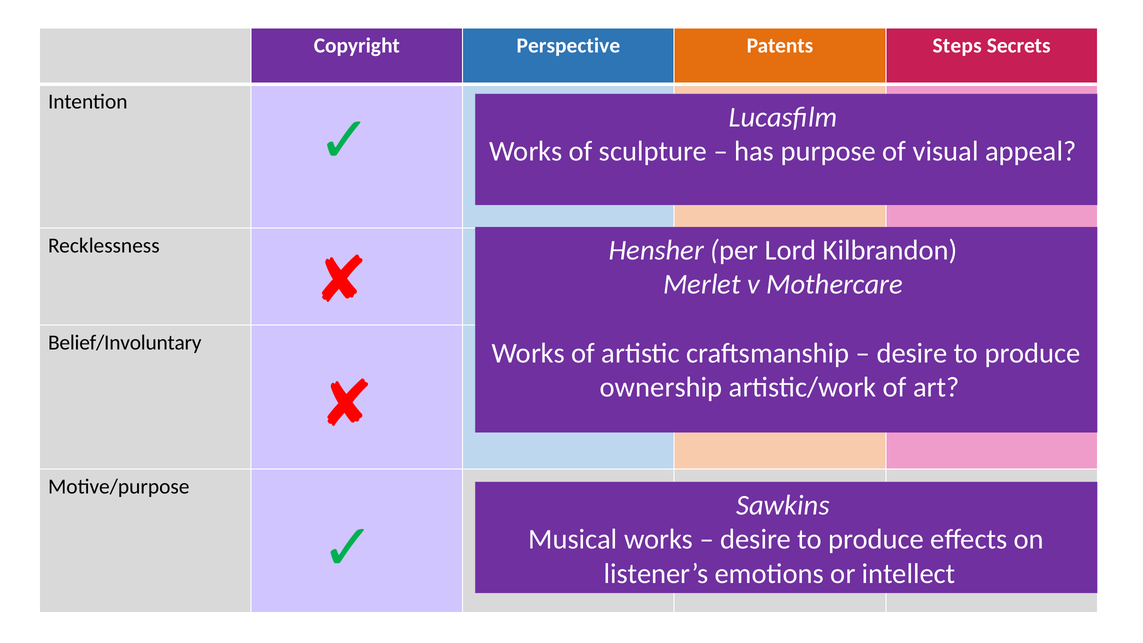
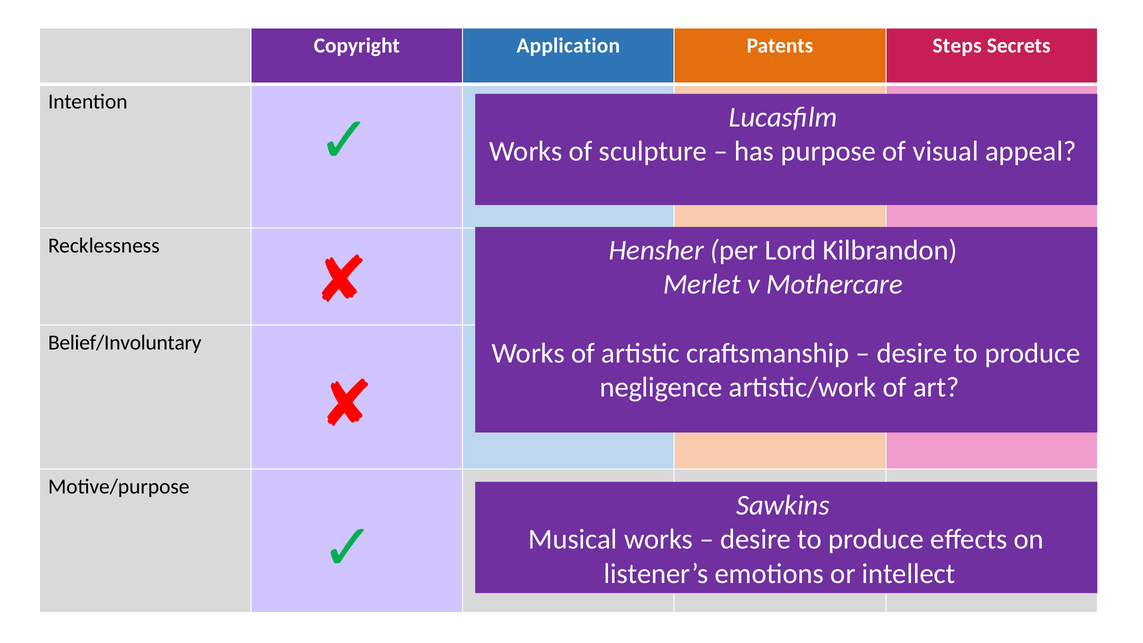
Perspective: Perspective -> Application (568, 46)
ownership: ownership -> negligence (661, 387)
